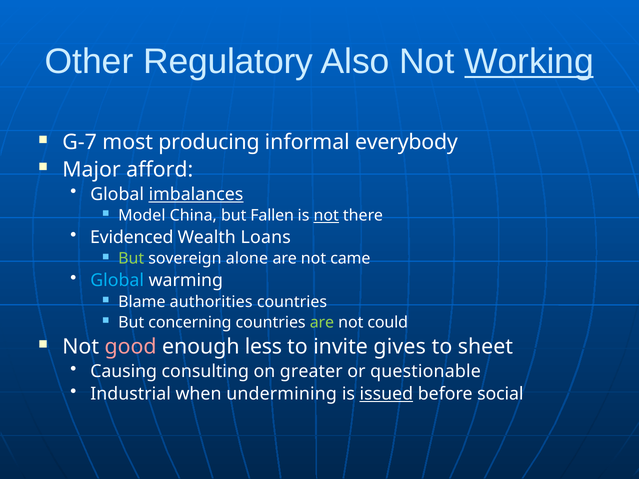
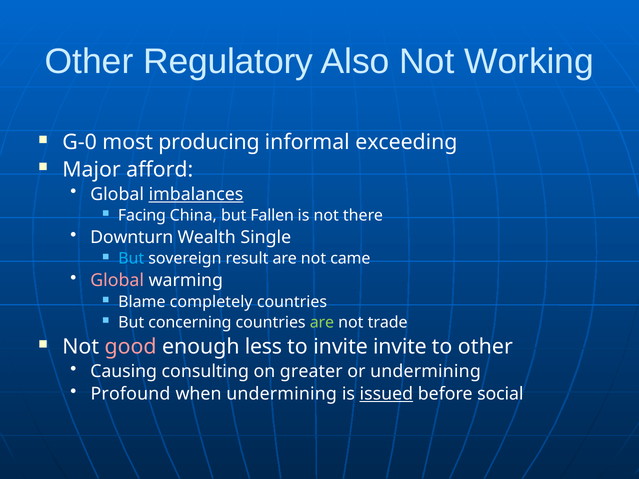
Working underline: present -> none (529, 62)
G-7: G-7 -> G-0 (80, 142)
everybody: everybody -> exceeding (406, 142)
Model: Model -> Facing (142, 216)
not underline: present -> none (326, 216)
Evidenced: Evidenced -> Downturn (132, 237)
Loans: Loans -> Single (266, 237)
But colour: light green -> light blue (131, 259)
alone: alone -> result (247, 259)
Global colour: light blue -> pink (117, 281)
authorities: authorities -> completely (211, 302)
could: could -> trade (388, 322)
invite gives: gives -> invite (400, 347)
to sheet: sheet -> other (485, 347)
or questionable: questionable -> undermining (425, 371)
Industrial: Industrial -> Profound (130, 394)
